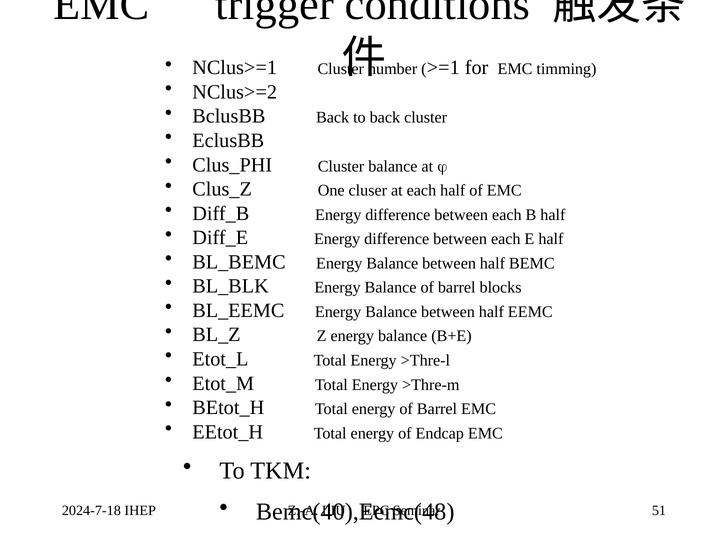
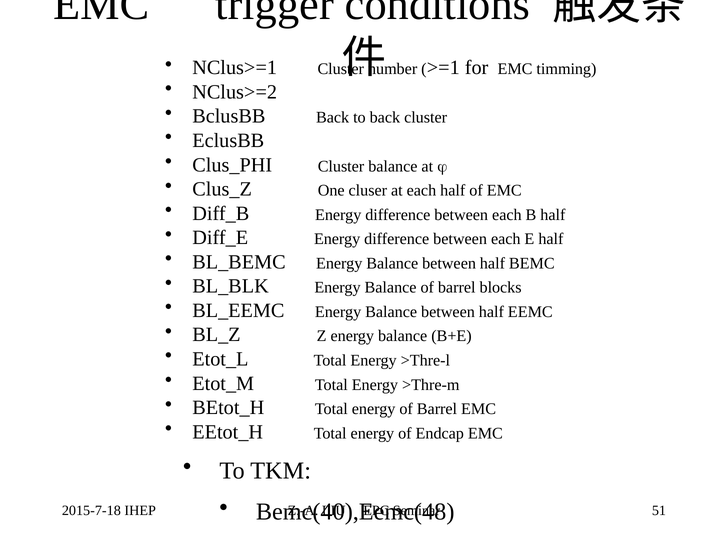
2024-7-18: 2024-7-18 -> 2015-7-18 (91, 511)
